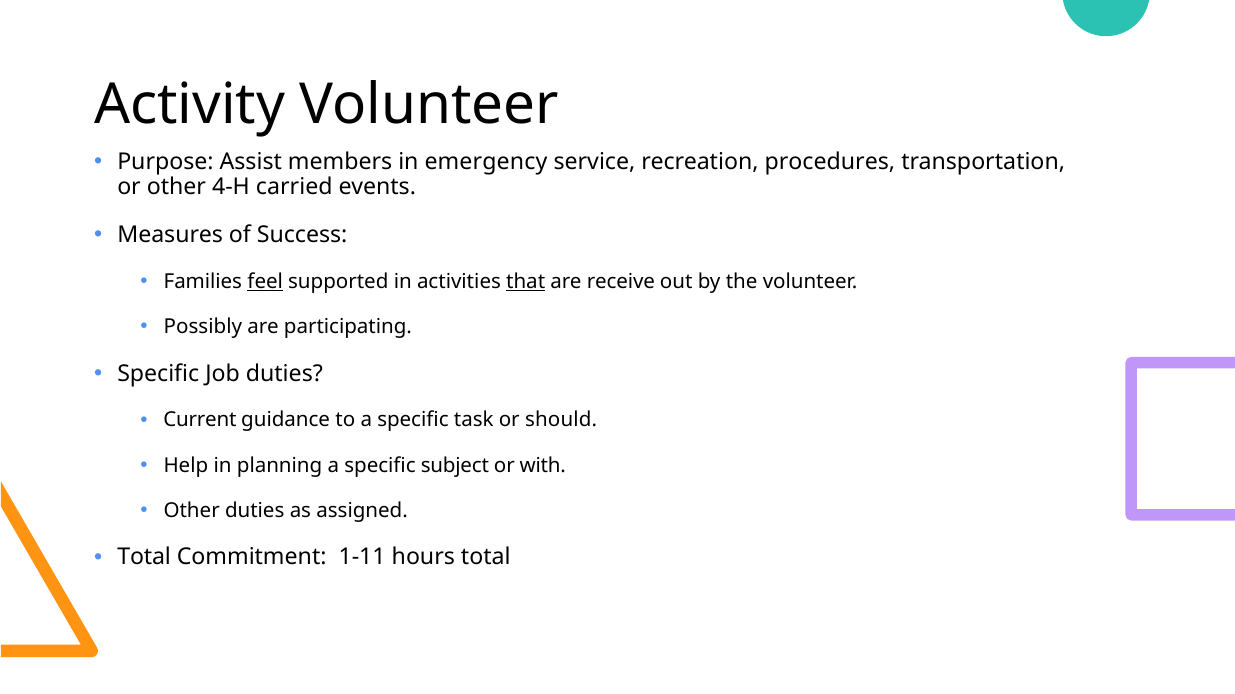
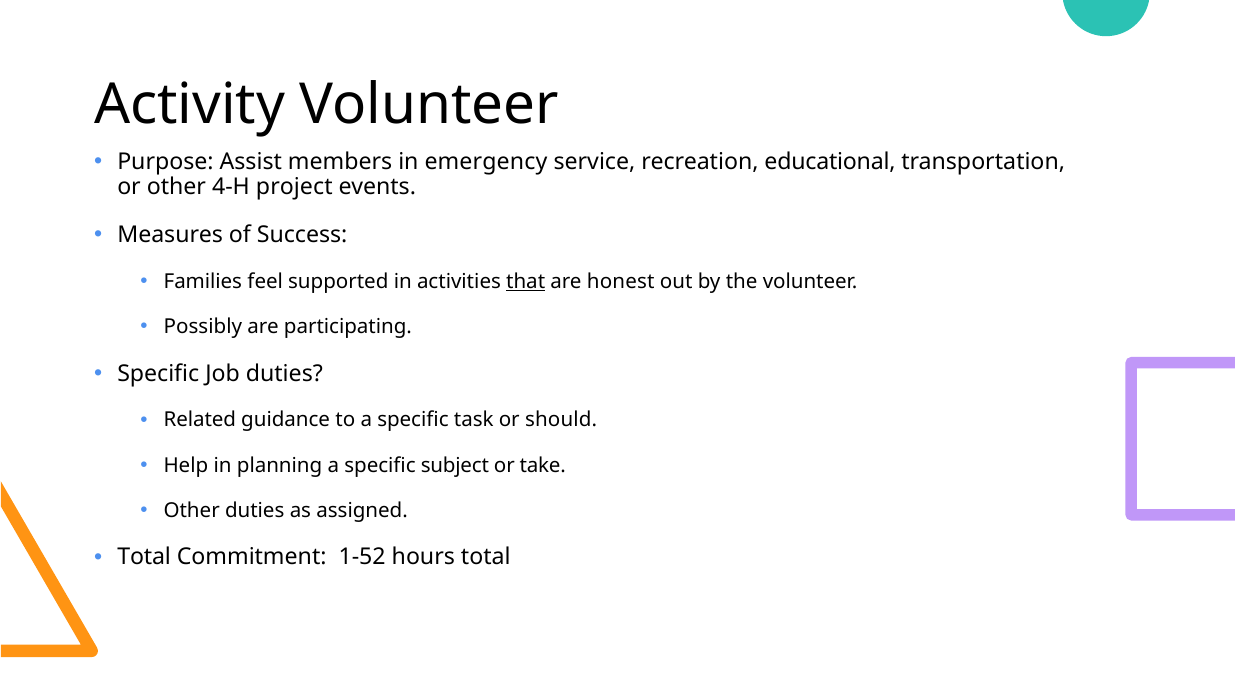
procedures: procedures -> educational (830, 162)
carried: carried -> project (294, 187)
feel underline: present -> none (265, 282)
receive: receive -> honest (621, 282)
Current: Current -> Related (200, 421)
with: with -> take (543, 466)
1-11: 1-11 -> 1-52 (362, 558)
